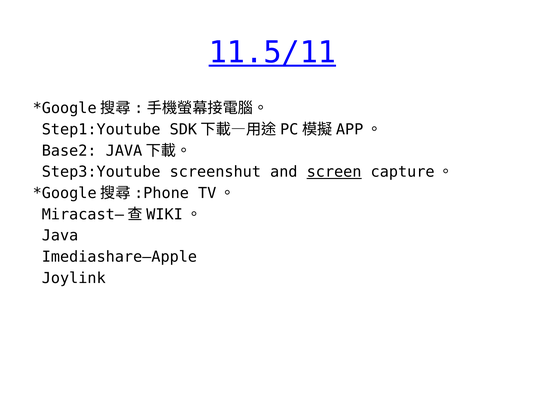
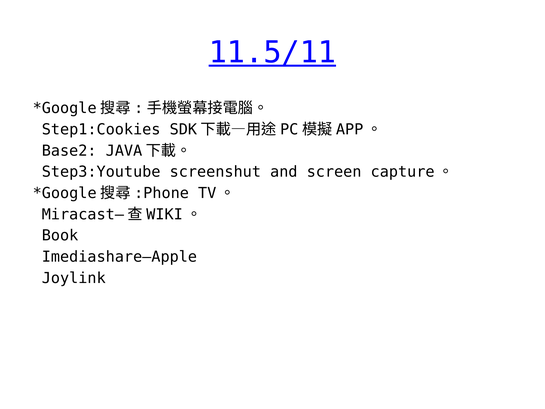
Step1:Youtube: Step1:Youtube -> Step1:Cookies (101, 129)
screen underline: present -> none (334, 172)
Java: Java -> Book (60, 235)
